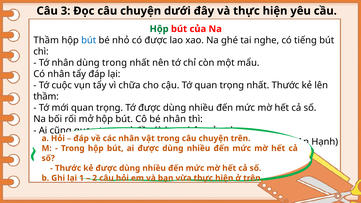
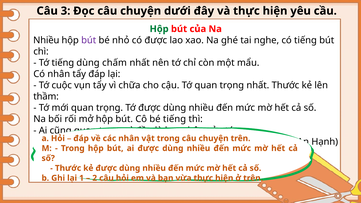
Thầm: Thầm -> Nhiều (46, 40)
bút colour: blue -> purple (89, 40)
Tớ nhân: nhân -> tiếng (63, 63)
dùng trong: trong -> chấm (115, 63)
bé nhân: nhân -> tiếng (175, 119)
